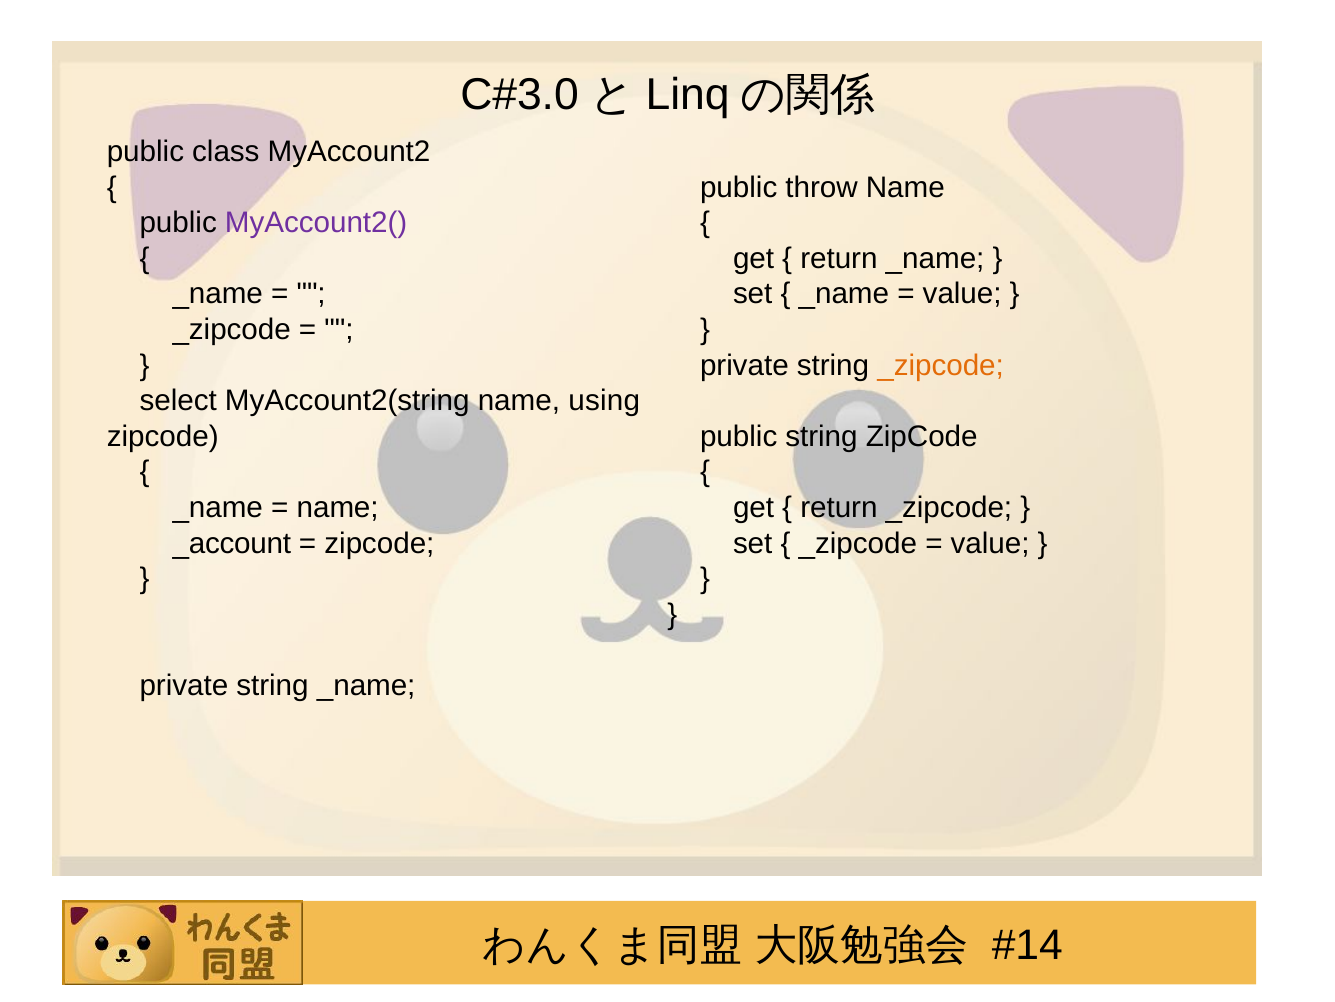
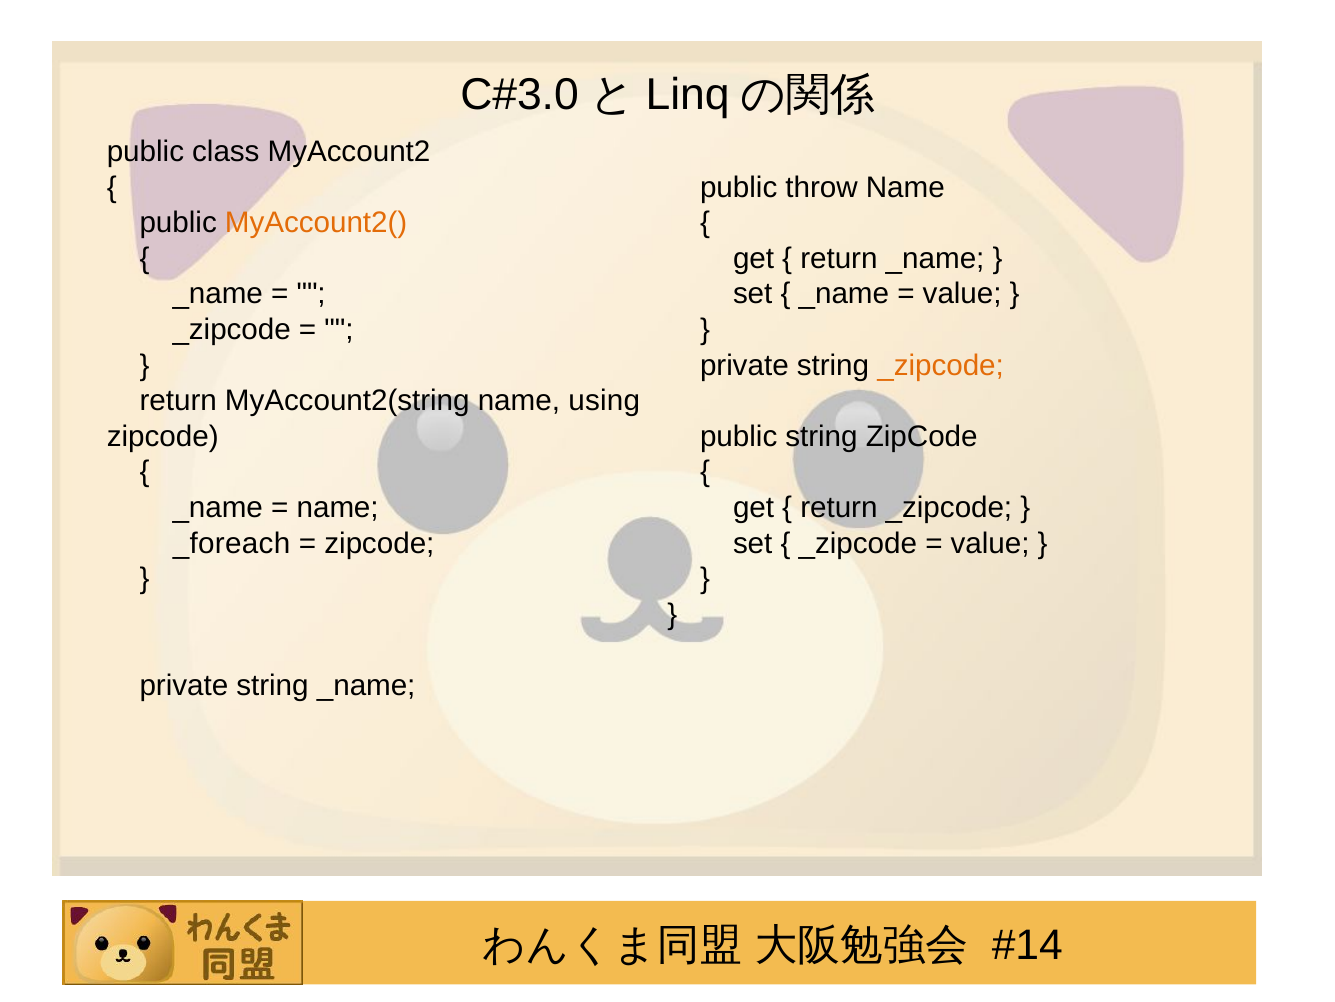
MyAccount2( colour: purple -> orange (316, 223)
select: select -> return (178, 401)
_account: _account -> _foreach (232, 543)
